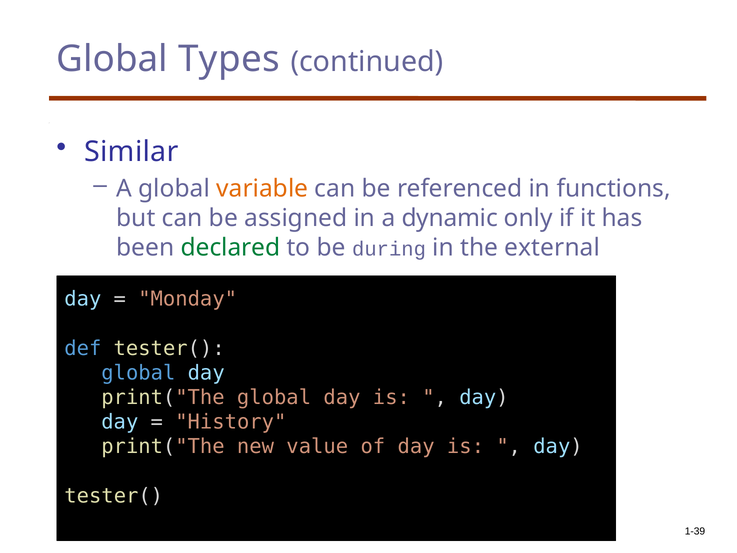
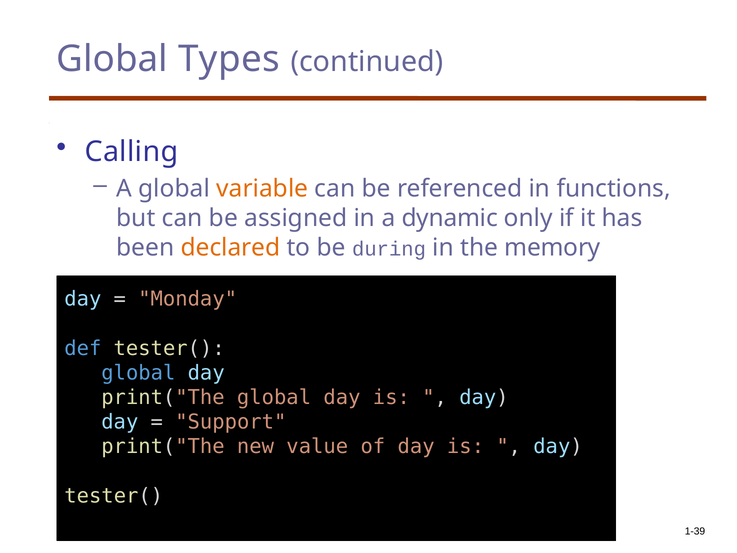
Similar: Similar -> Calling (131, 152)
declared colour: green -> orange (230, 247)
external: external -> memory (552, 247)
History: History -> Support (231, 422)
